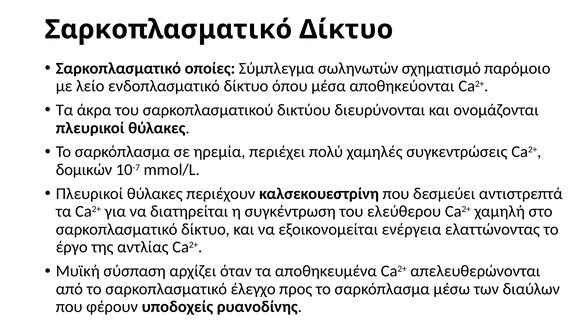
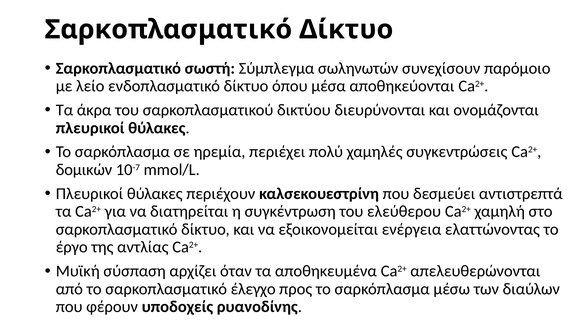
οποίες: οποίες -> σωστή (210, 68)
σχηματισμό: σχηματισμό -> συνεχίσουν (441, 68)
